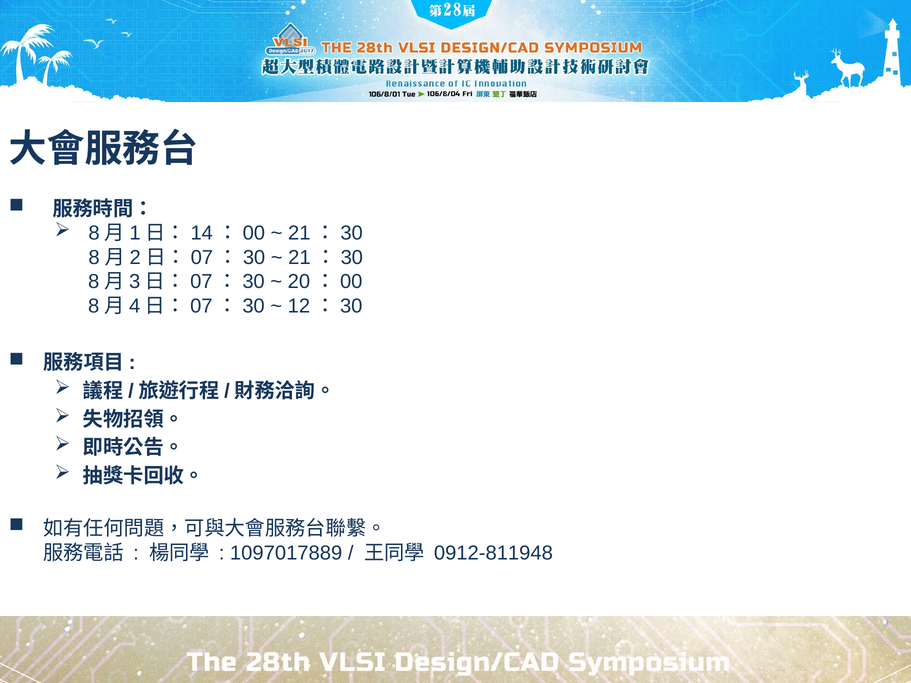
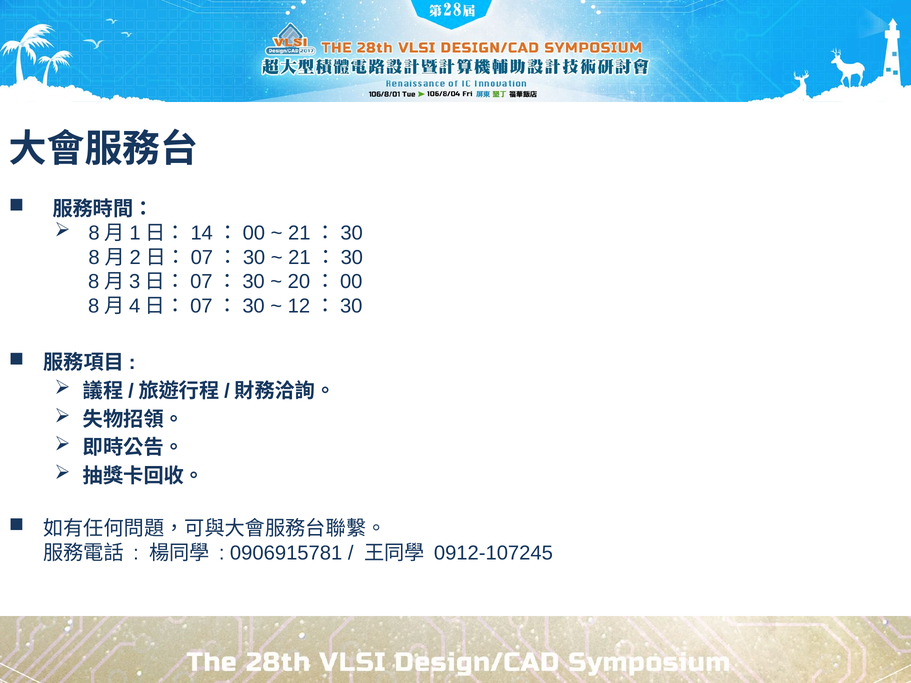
1097017889: 1097017889 -> 0906915781 (286, 553)
0912-811948: 0912-811948 -> 0912-107245 (493, 553)
